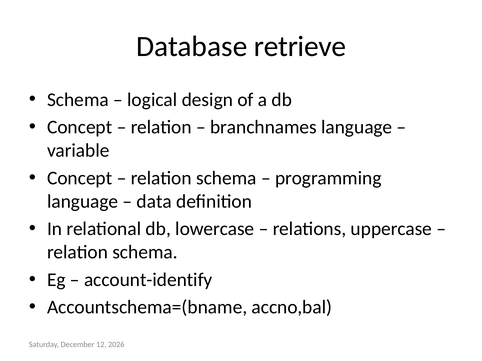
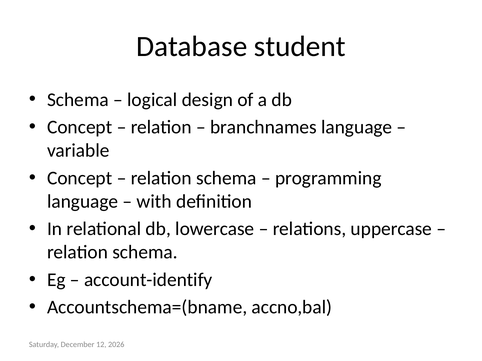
retrieve: retrieve -> student (300, 47)
data: data -> with (154, 202)
